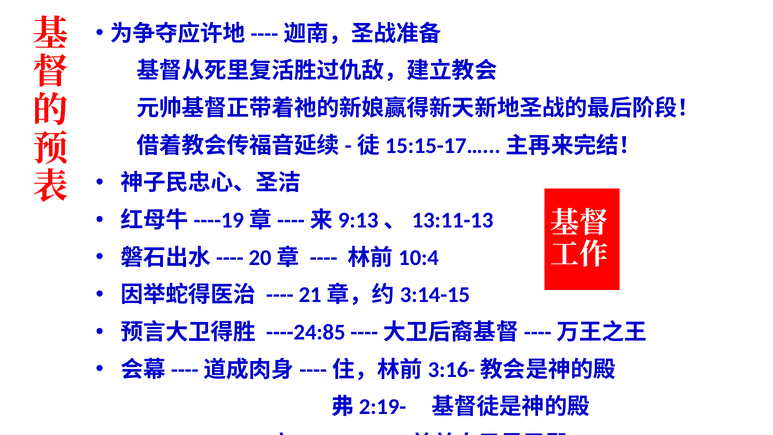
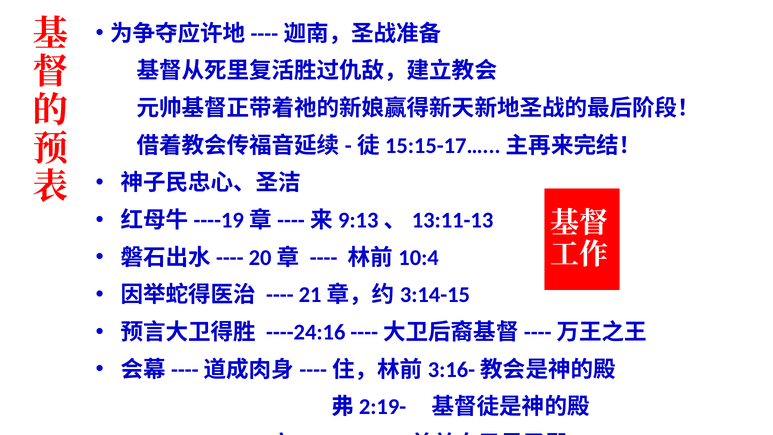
----24:85: ----24:85 -> ----24:16 (306, 332)
